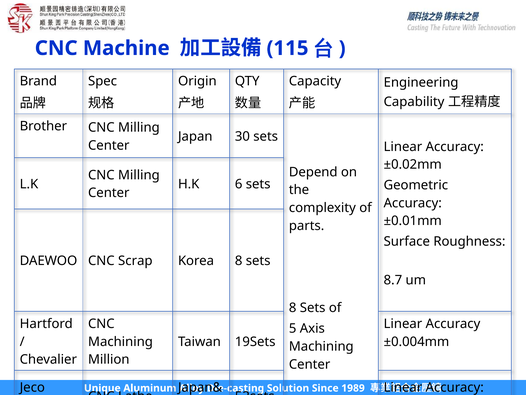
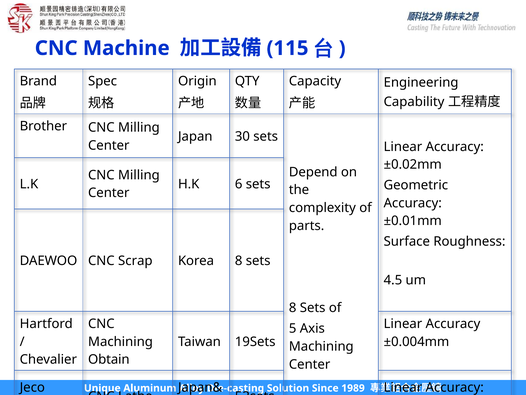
8.7: 8.7 -> 4.5 (393, 280)
Million: Million -> Obtain (109, 359)
